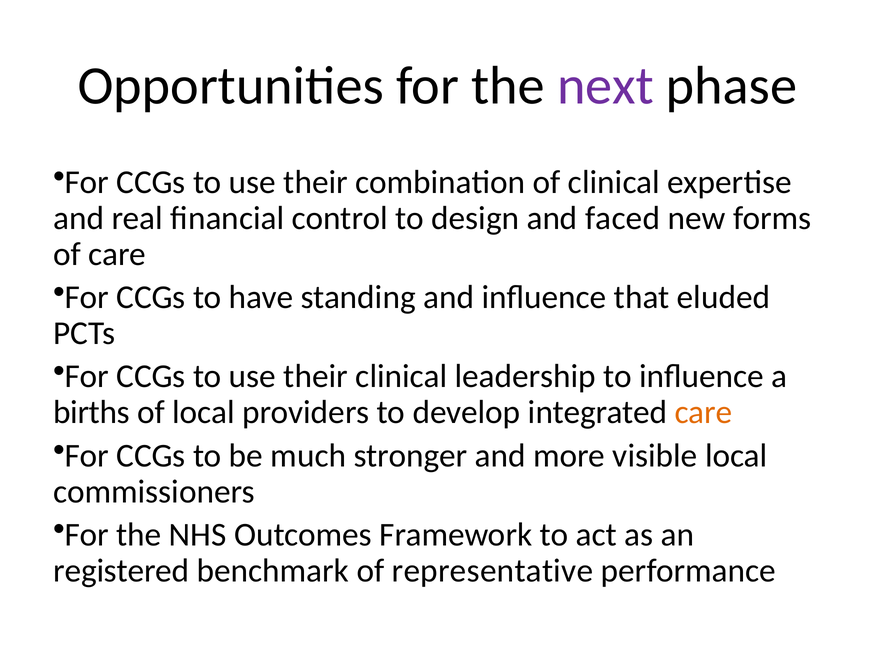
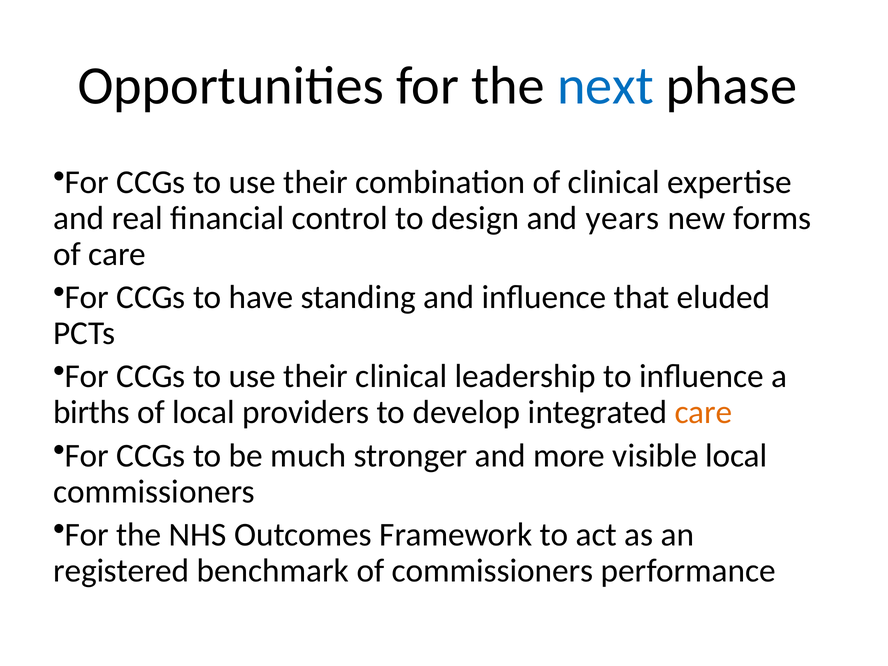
next colour: purple -> blue (605, 86)
faced: faced -> years (623, 218)
of representative: representative -> commissioners (493, 571)
